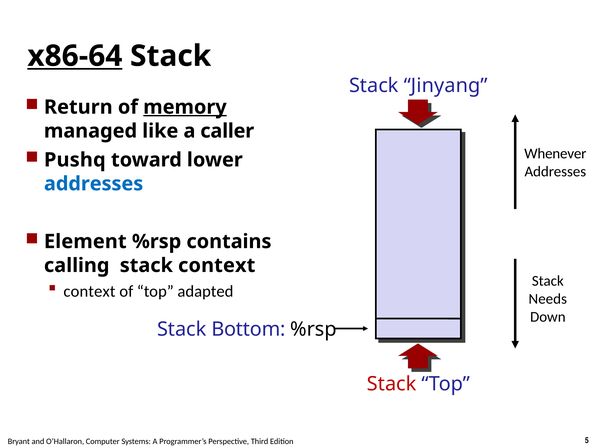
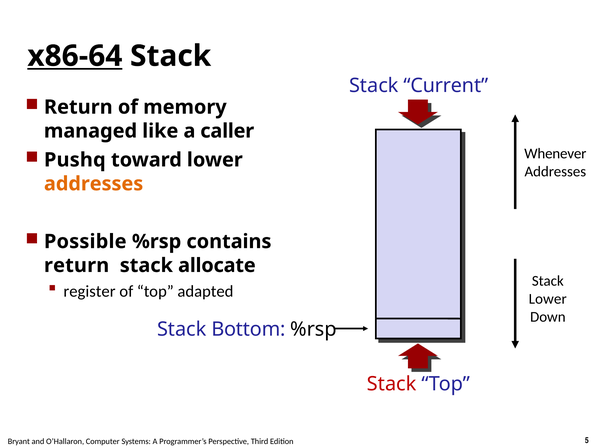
Jinyang: Jinyang -> Current (446, 85)
memory underline: present -> none (185, 107)
addresses colour: blue -> orange (94, 184)
Element: Element -> Possible (85, 241)
calling: calling -> return (77, 265)
stack context: context -> allocate (217, 265)
context: context -> register (89, 291)
Needs: Needs -> Lower (548, 299)
